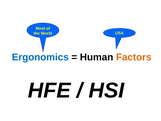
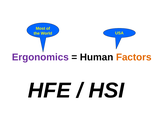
Ergonomics colour: blue -> purple (40, 57)
